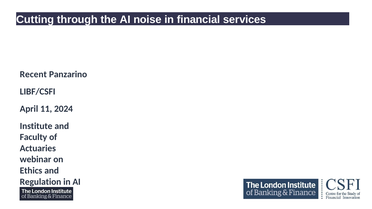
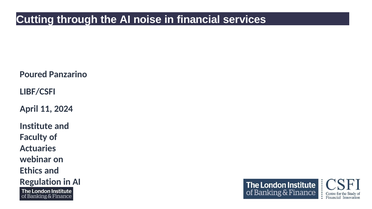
Recent: Recent -> Poured (33, 74)
